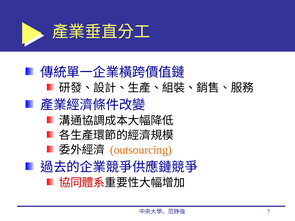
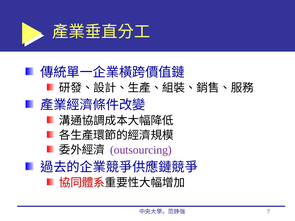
outsourcing colour: orange -> purple (141, 150)
